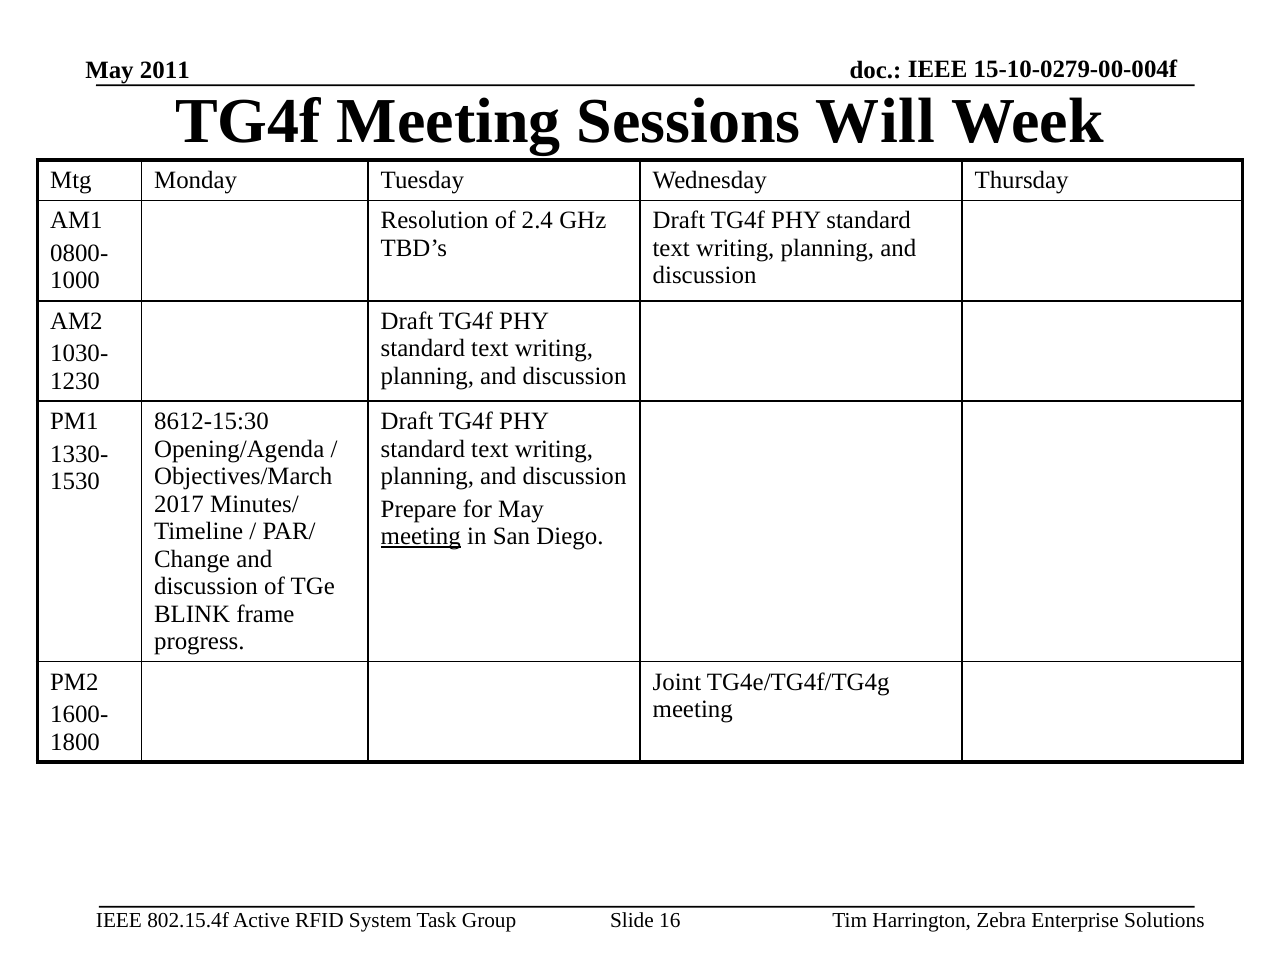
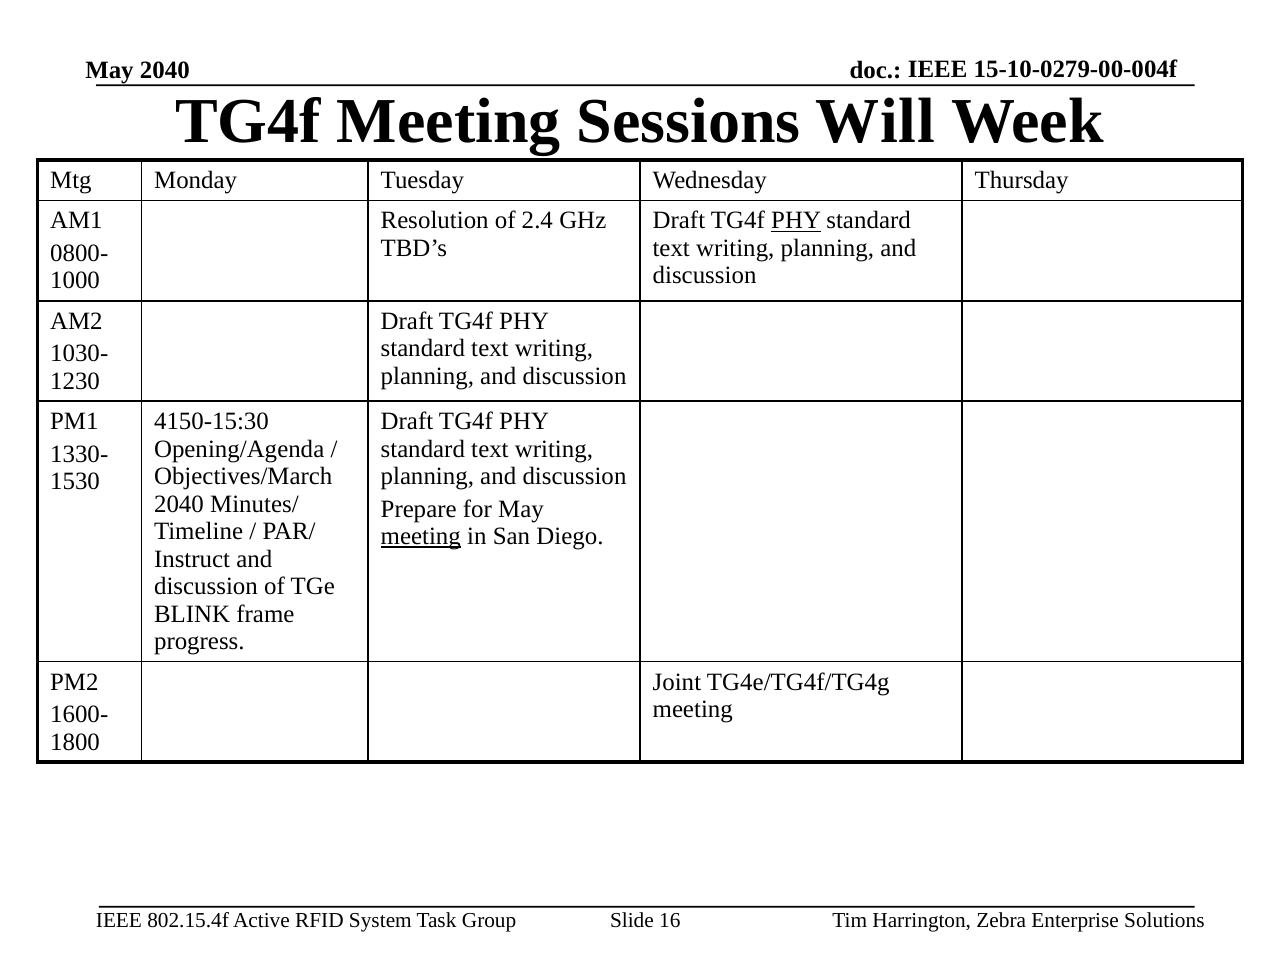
May 2011: 2011 -> 2040 (165, 70)
PHY underline: none -> present (796, 221)
8612-15:30: 8612-15:30 -> 4150-15:30 (211, 421)
2017: 2017 -> 2040 (179, 504)
Change: Change -> Instruct (192, 559)
